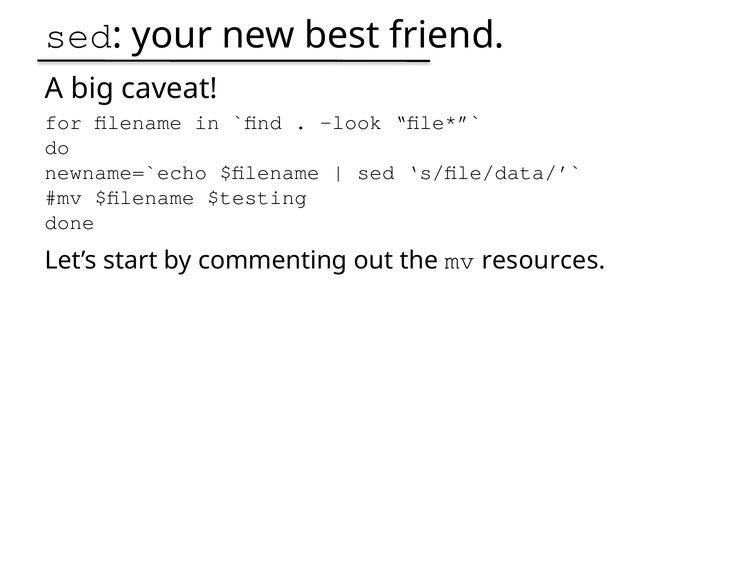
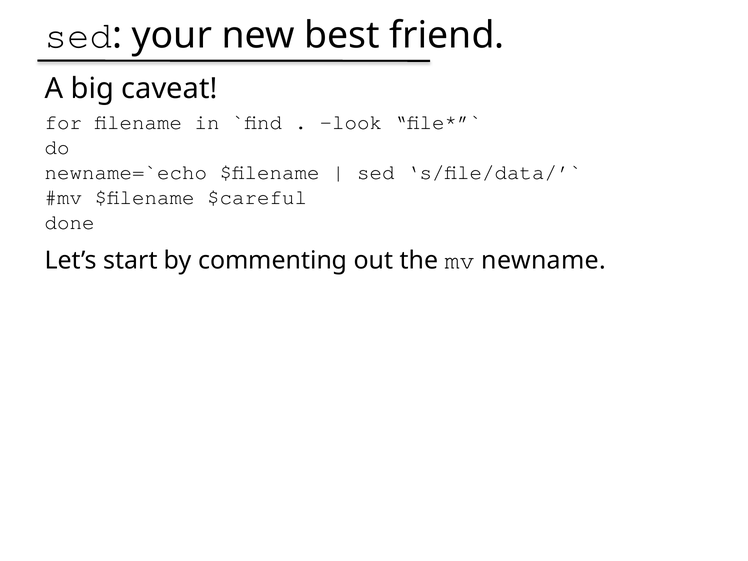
$testing: $testing -> $careful (257, 197)
resources: resources -> newname (544, 260)
